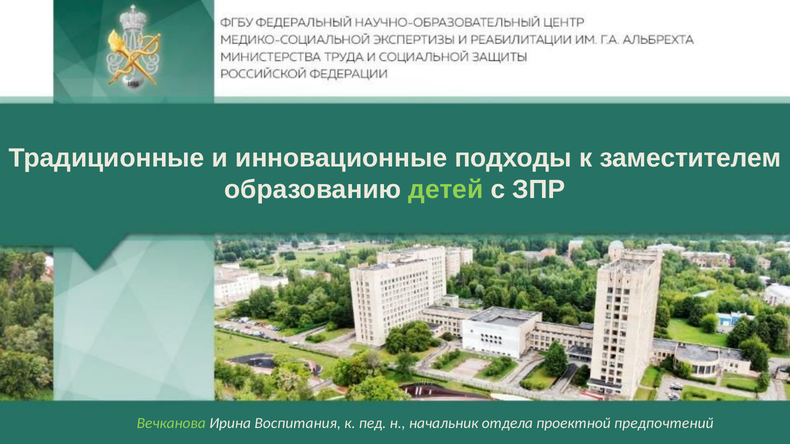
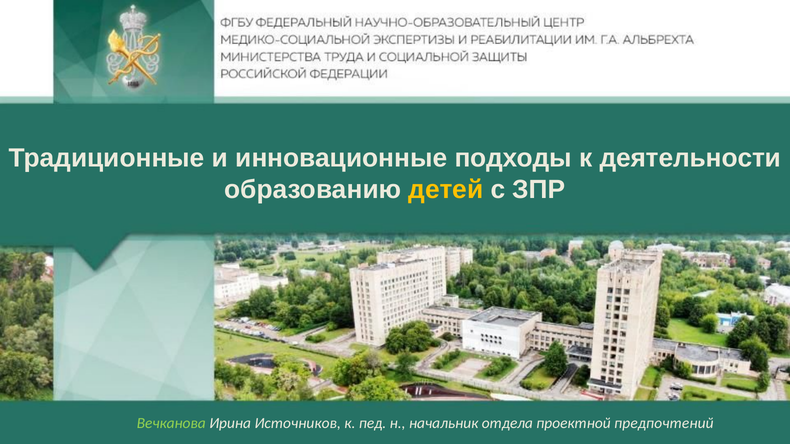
заместителем: заместителем -> деятельности (690, 158)
детей colour: light green -> yellow (446, 190)
Воспитания: Воспитания -> Источников (298, 423)
